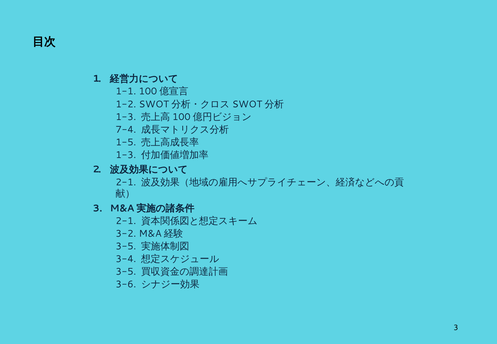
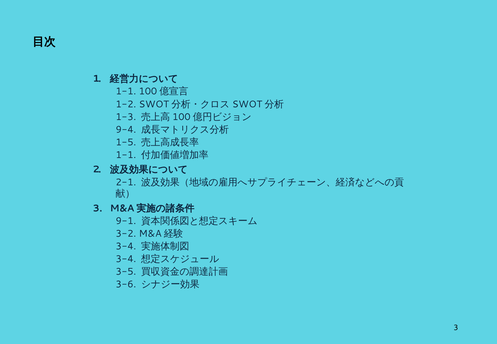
7-4: 7-4 -> 9-4 (126, 130)
1-3: 1-3 -> 1-1 (126, 155)
2-1: 2-1 -> 9-1 (126, 221)
3-5: 3-5 -> 3-4 (126, 246)
